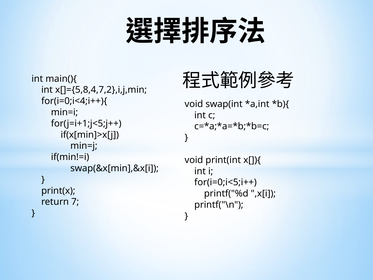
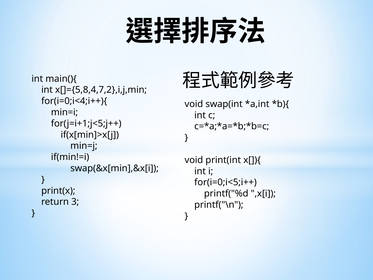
7: 7 -> 3 (75, 202)
